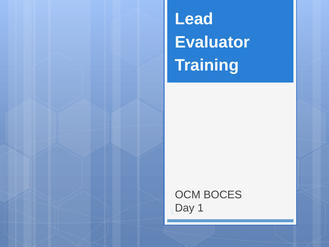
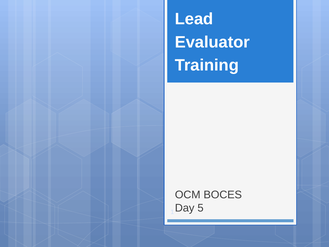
Day 1: 1 -> 5 (201, 208)
